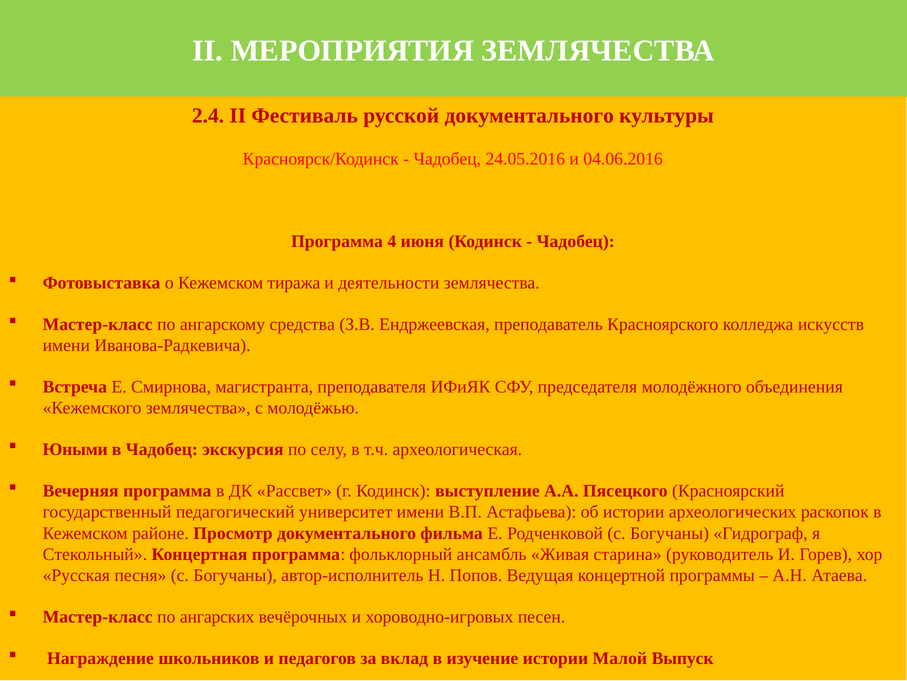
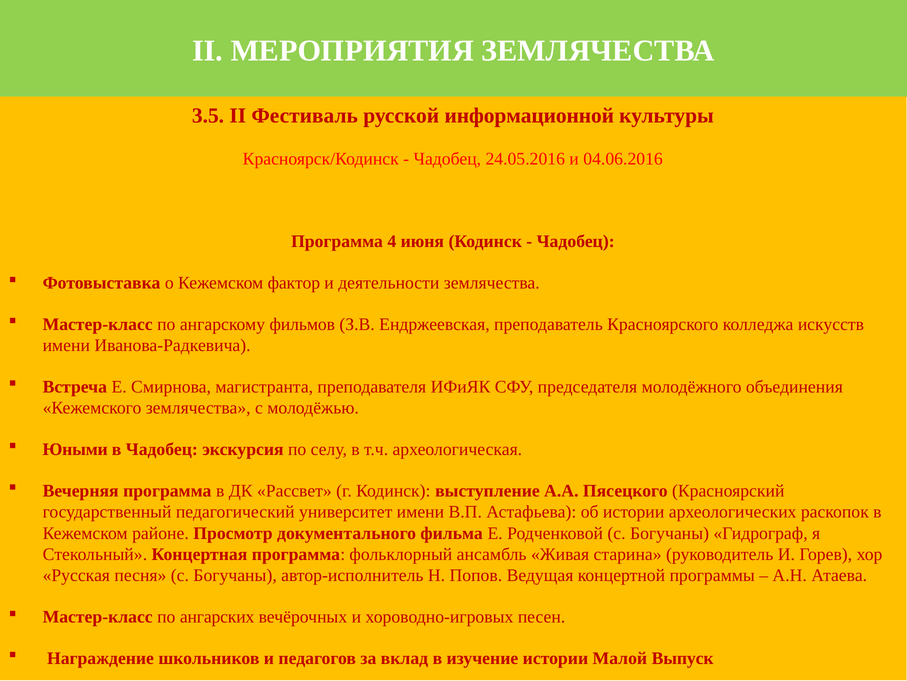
2.4: 2.4 -> 3.5 (208, 115)
русской документального: документального -> информационной (529, 115)
тиража: тиража -> фактор (294, 283)
средства: средства -> фильмов (302, 324)
